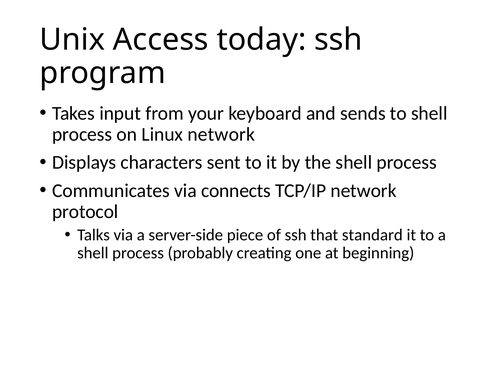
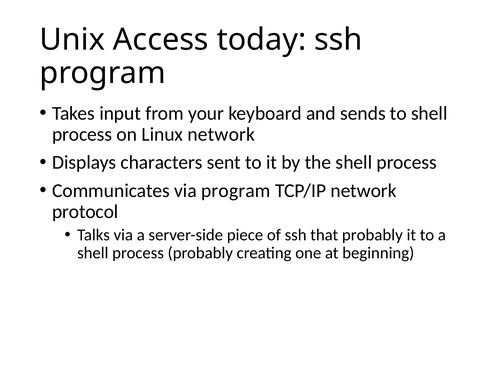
via connects: connects -> program (236, 190)
that standard: standard -> probably (372, 235)
